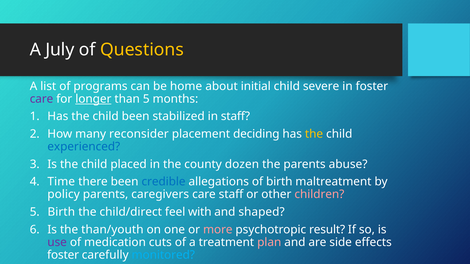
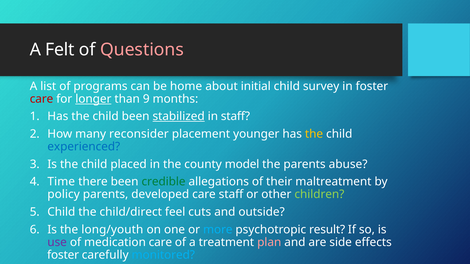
July: July -> Felt (60, 50)
Questions colour: yellow -> pink (142, 50)
severe: severe -> survey (321, 86)
care colour: purple -> red (42, 99)
than 5: 5 -> 9 (146, 99)
stabilized underline: none -> present (179, 117)
deciding: deciding -> younger (256, 134)
dozen: dozen -> model (242, 164)
credible colour: blue -> green (164, 182)
of birth: birth -> their (279, 182)
caregivers: caregivers -> developed (160, 195)
children colour: pink -> light green (319, 195)
Birth: Birth -> Child (61, 212)
feel with: with -> cuts (200, 212)
shaped: shaped -> outside (262, 212)
than/youth: than/youth -> long/youth (112, 230)
more colour: pink -> light blue (218, 230)
medication cuts: cuts -> care (160, 243)
